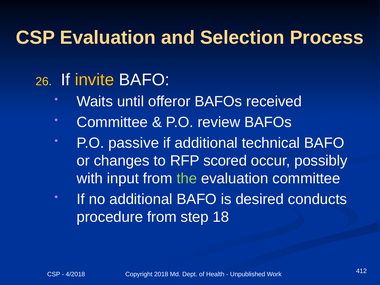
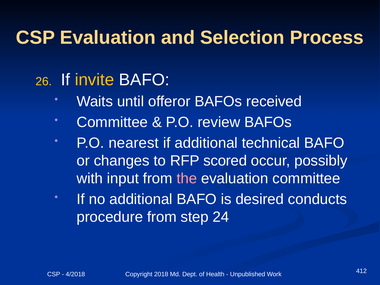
passive: passive -> nearest (134, 143)
the colour: light green -> pink (187, 178)
18: 18 -> 24 (221, 217)
